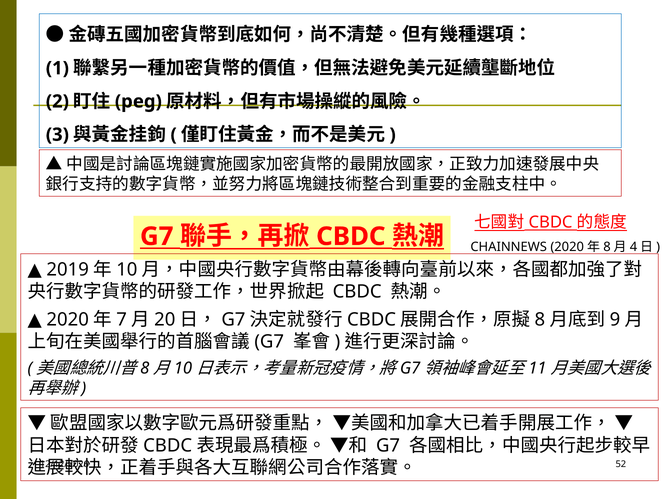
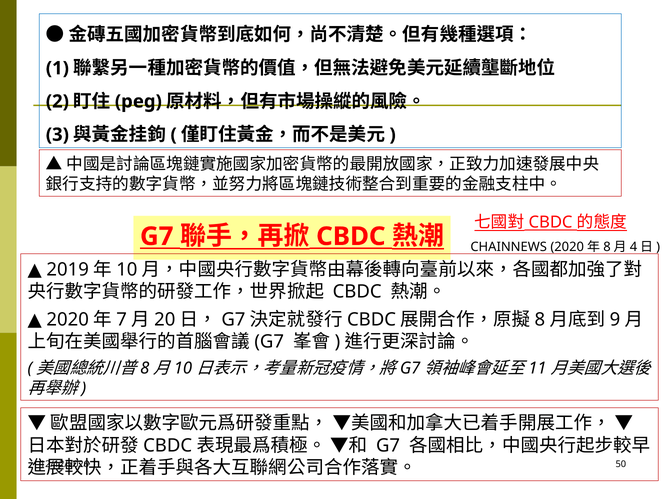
52: 52 -> 50 (621, 465)
